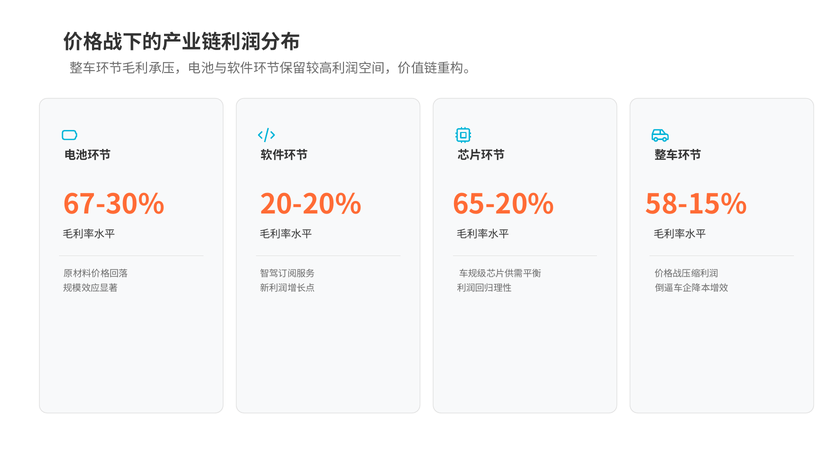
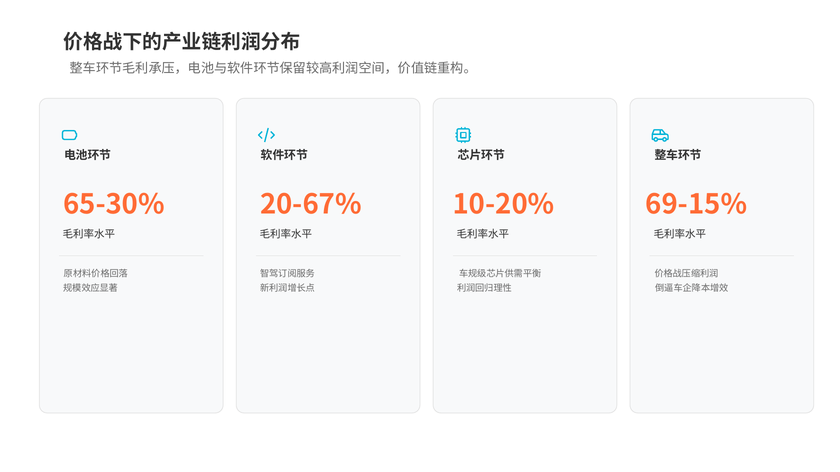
67-30%: 67-30% -> 65-30% (114, 205)
20-20%: 20-20% -> 20-67% (311, 205)
65-20%: 65-20% -> 10-20% (504, 205)
58-15%: 58-15% -> 69-15% (696, 205)
